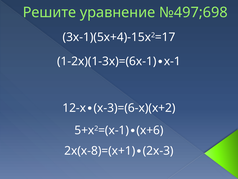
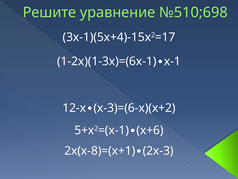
№497;698: №497;698 -> №510;698 (193, 12)
